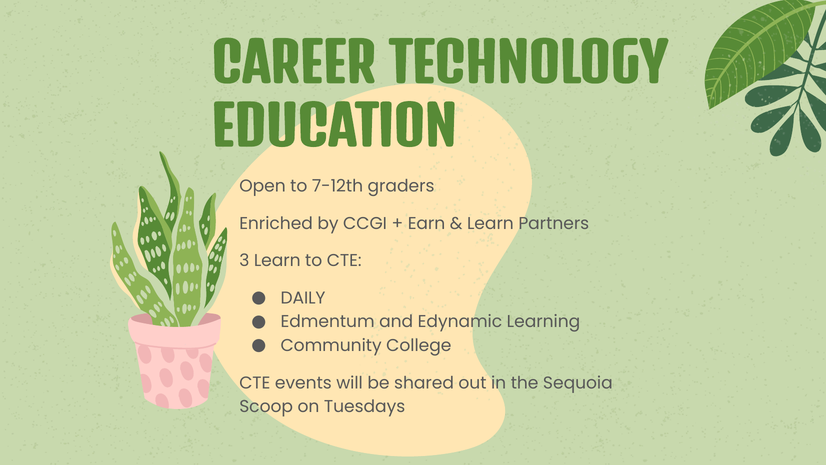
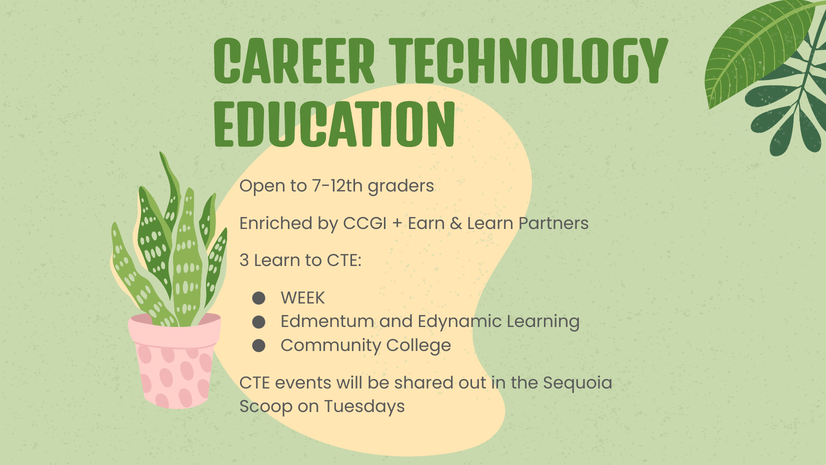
DAILY: DAILY -> WEEK (303, 298)
